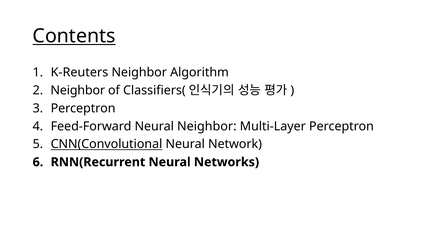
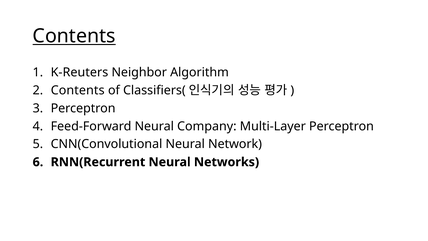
Neighbor: Neighbor -> Contents (78, 90)
Neural Neighbor: Neighbor -> Company (207, 126)
CNN(Convolutional underline: present -> none (107, 144)
